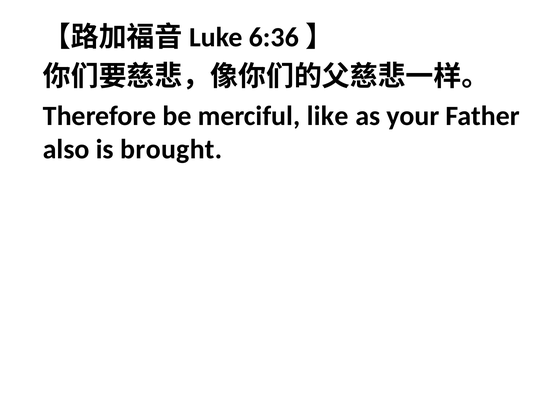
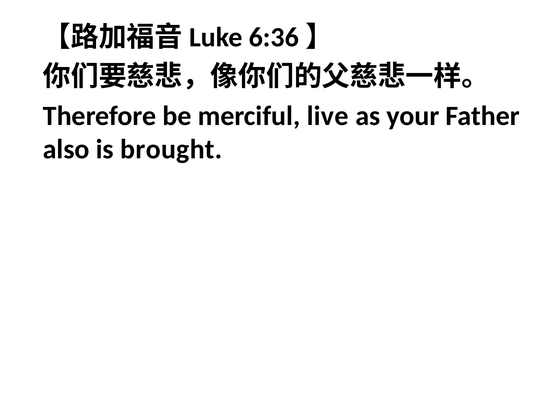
like: like -> live (328, 116)
